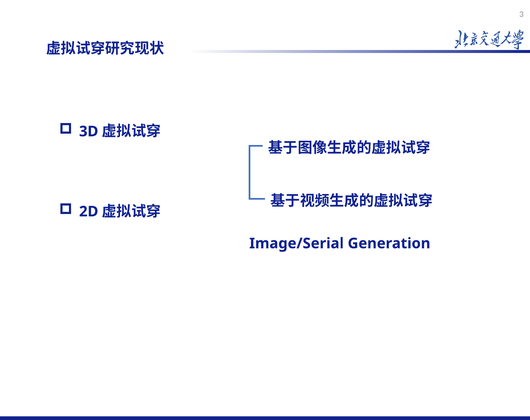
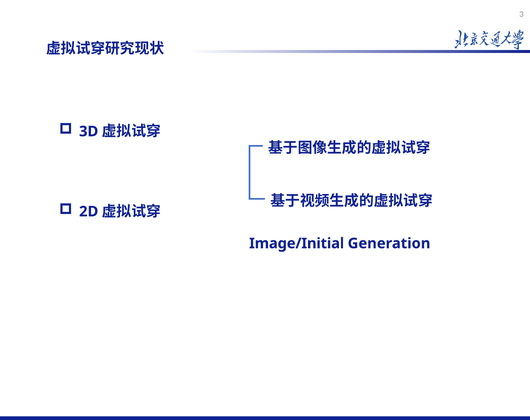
Image/Serial: Image/Serial -> Image/Initial (297, 244)
